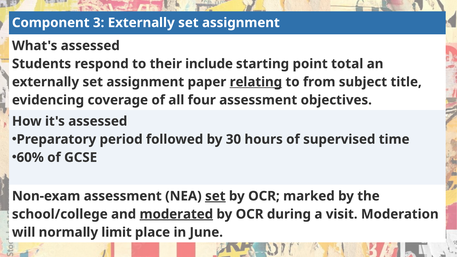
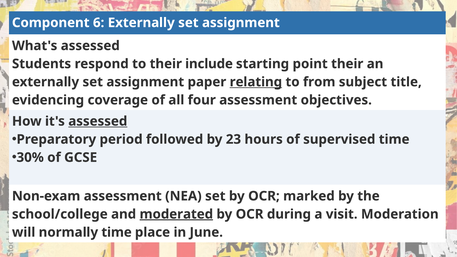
3: 3 -> 6 (99, 23)
point total: total -> their (347, 64)
assessed underline: none -> present (98, 121)
30: 30 -> 23 (233, 139)
60%: 60% -> 30% (30, 157)
set underline: present -> none (215, 196)
normally limit: limit -> time (117, 232)
